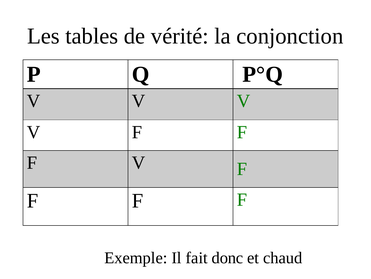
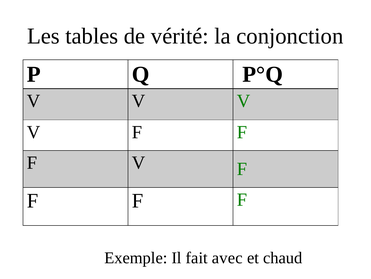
donc: donc -> avec (227, 257)
